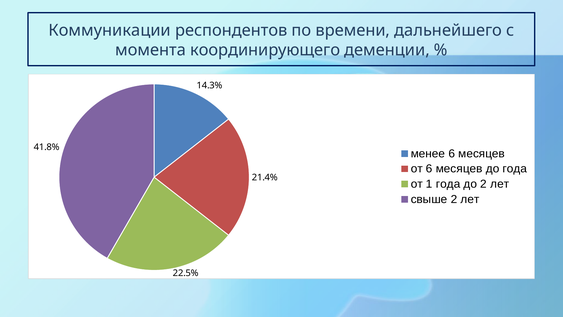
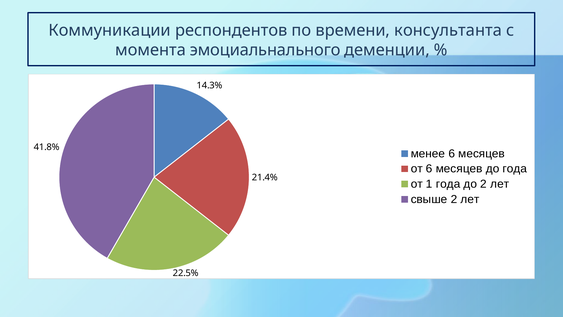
дальнейшего: дальнейшего -> консультанта (448, 30)
координирующего: координирующего -> эмоциальнального (265, 50)
